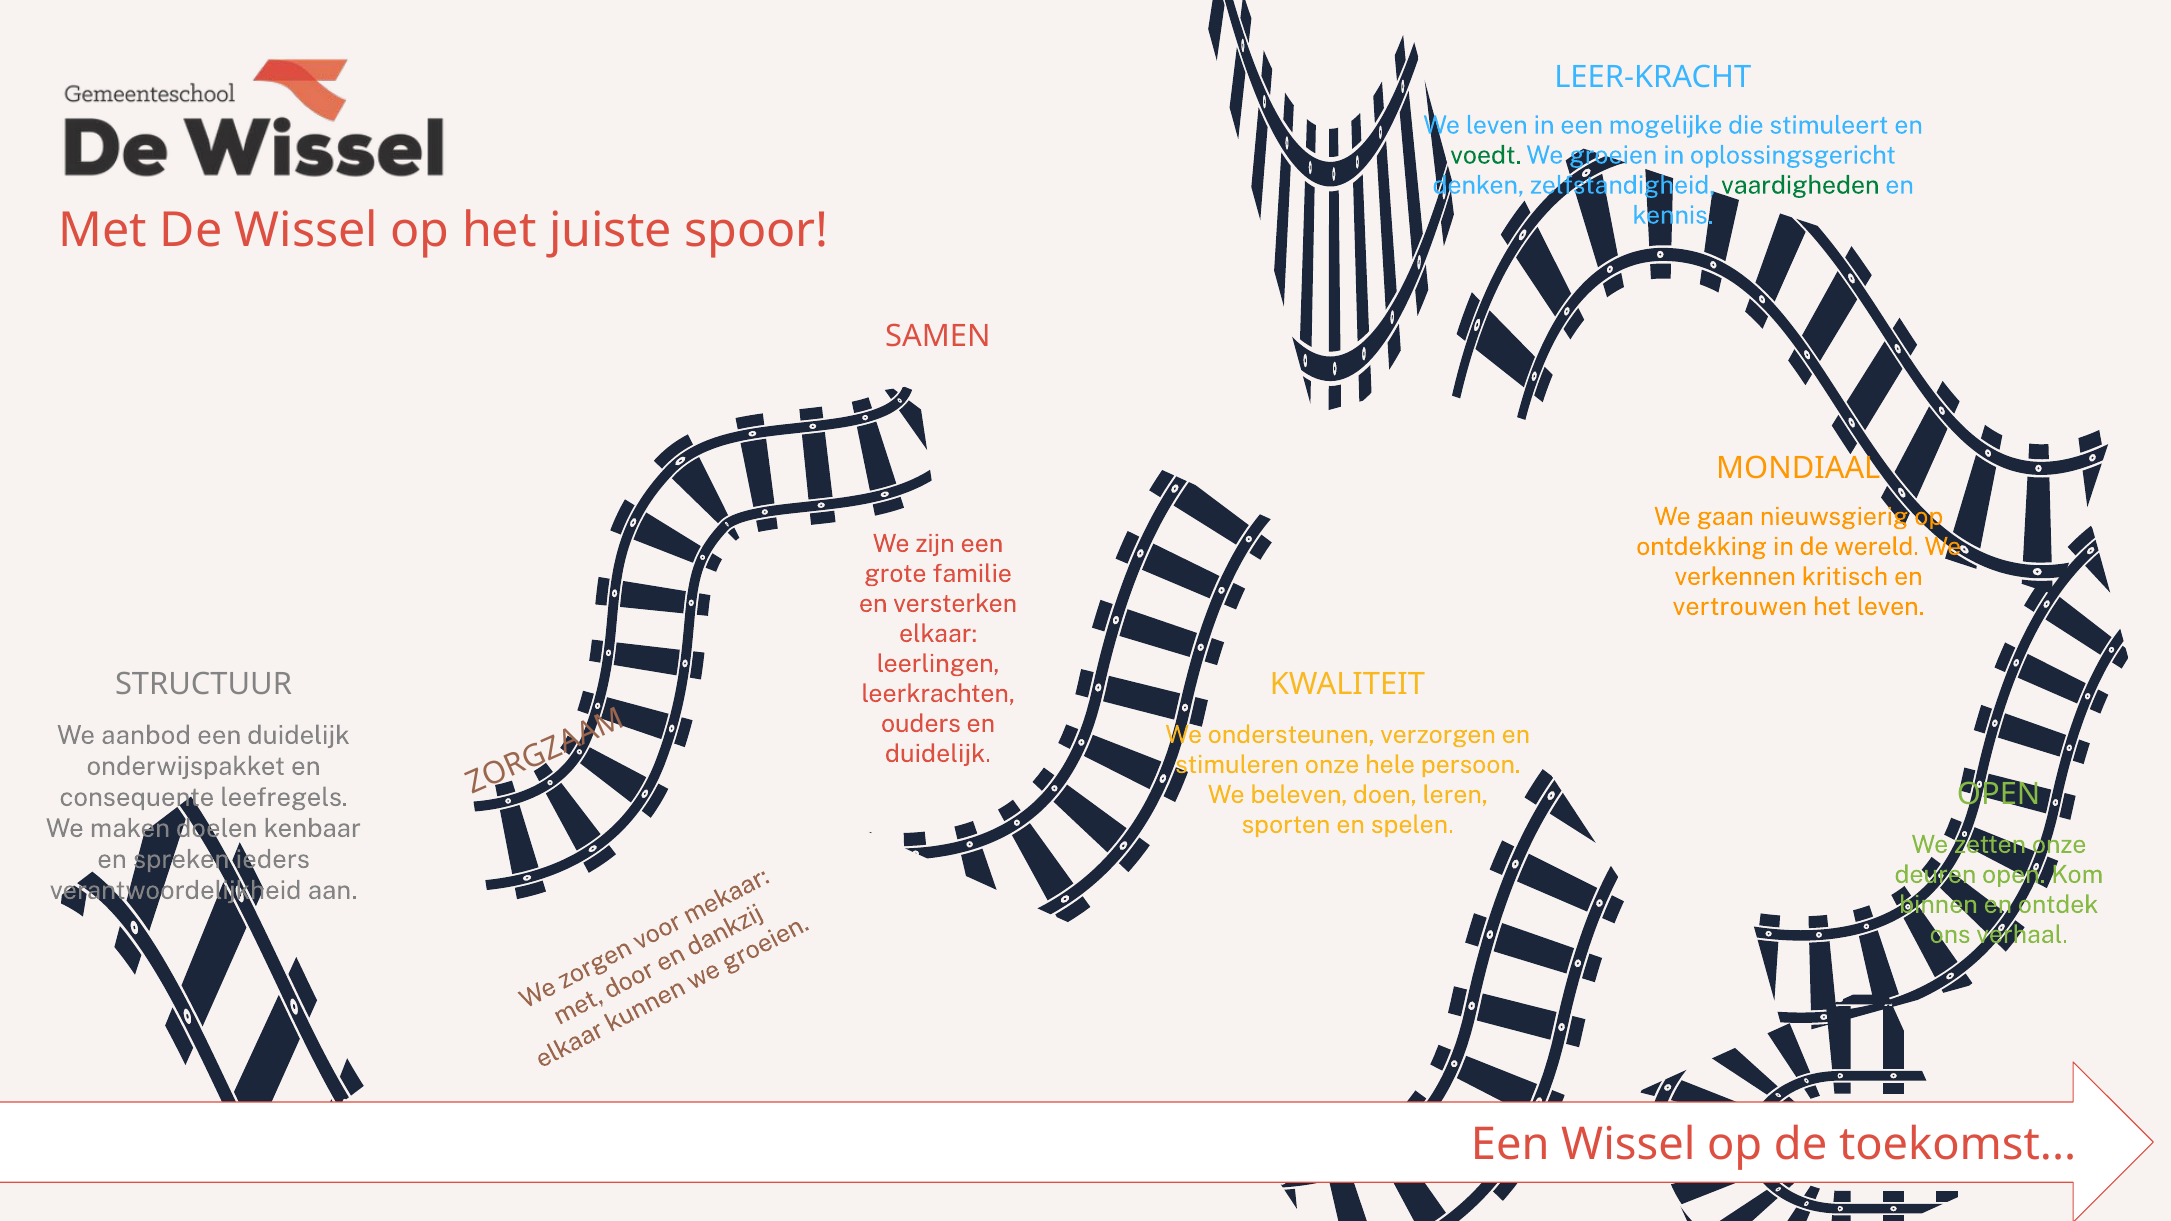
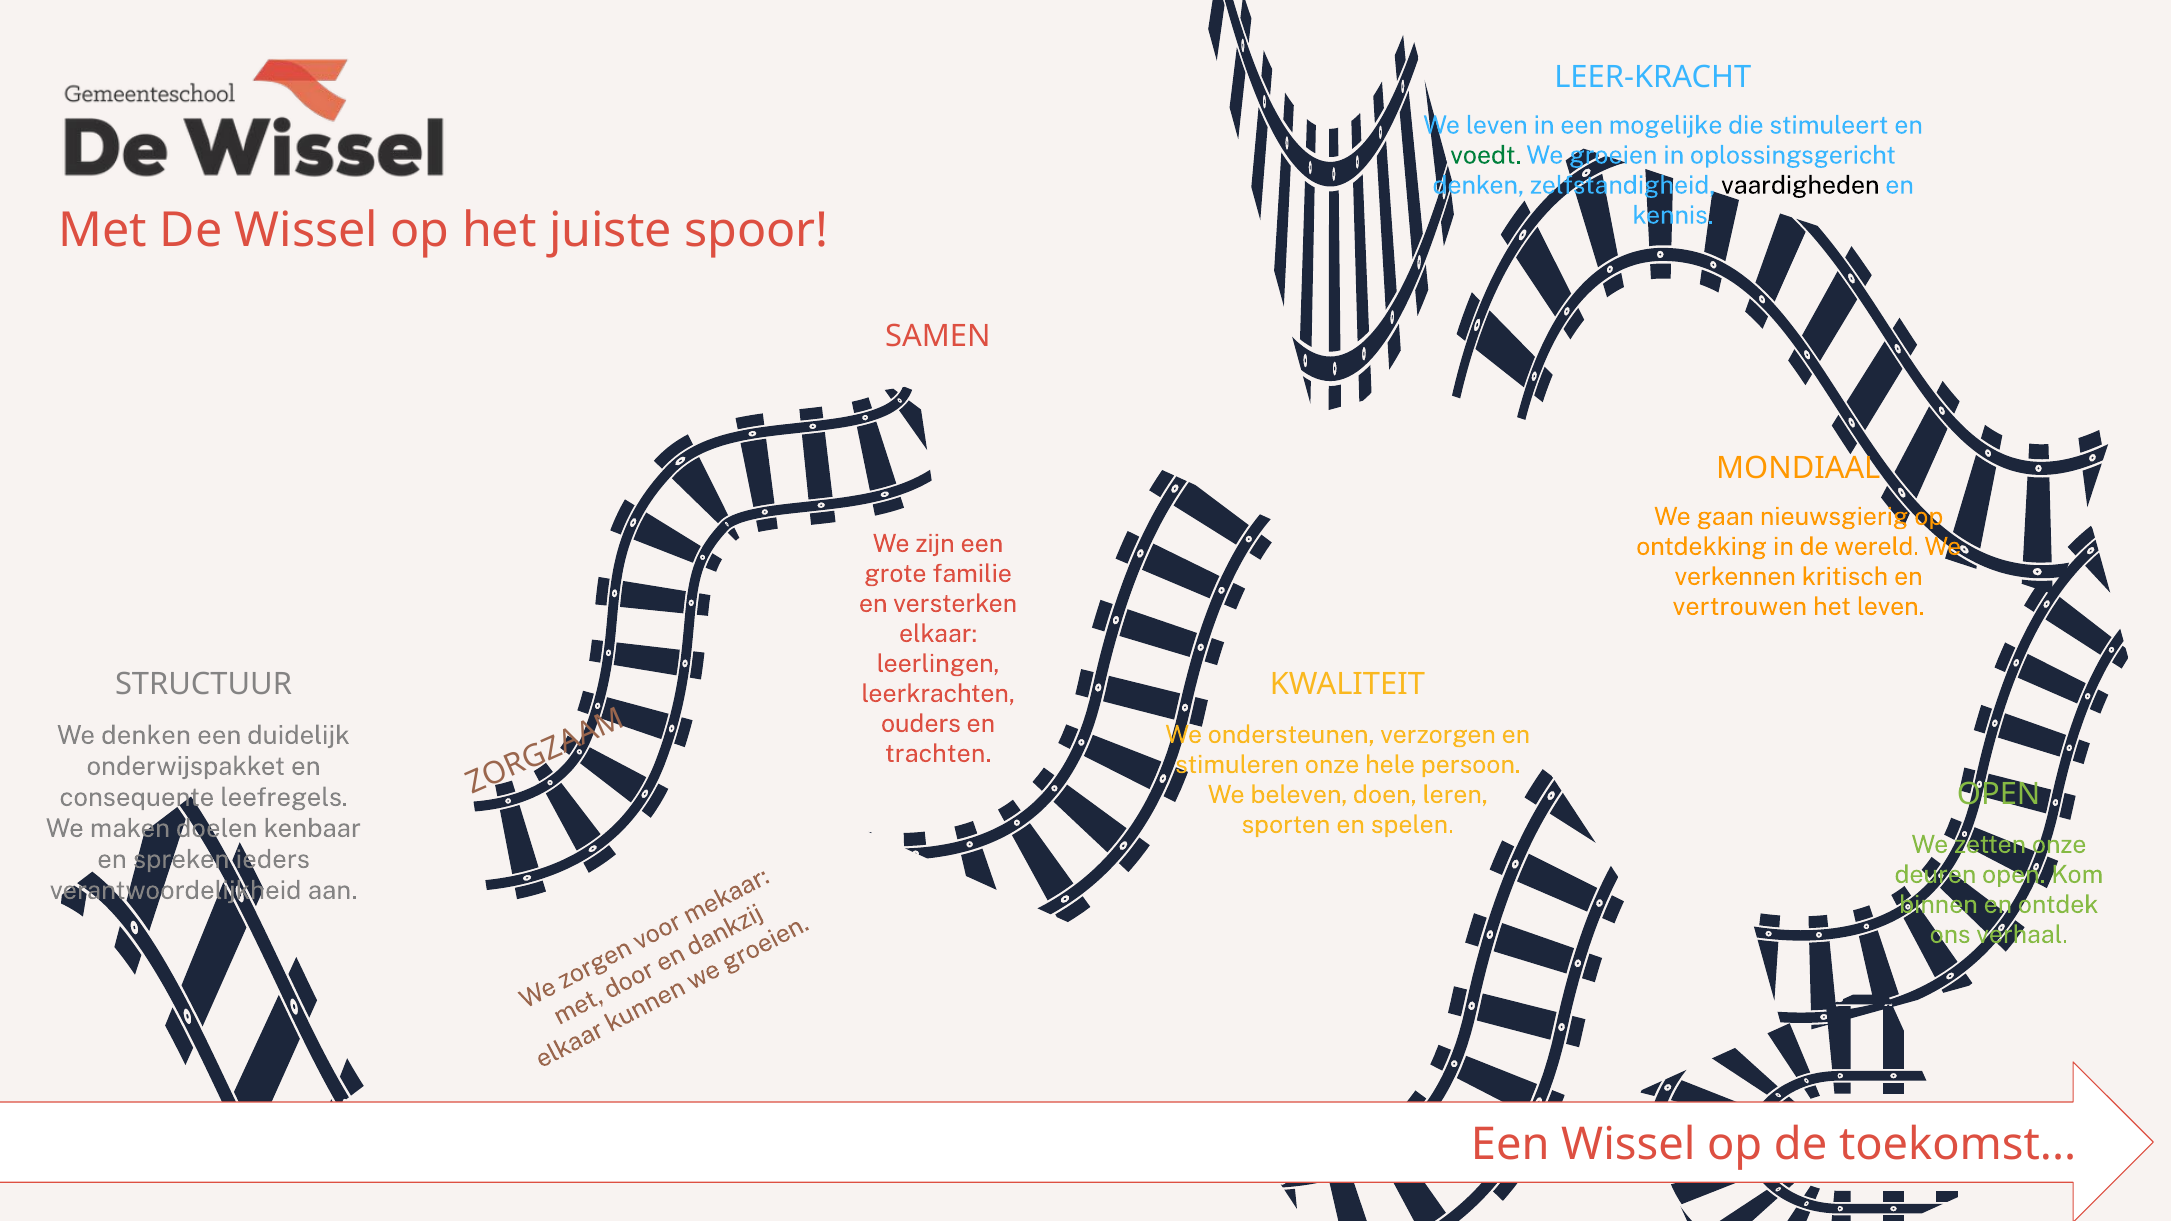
vaardigheden colour: green -> black (1800, 185)
We aanbod: aanbod -> denken (146, 735)
duidelijk: duidelijk -> trachten (938, 754)
